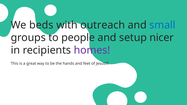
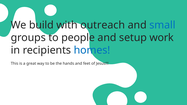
beds: beds -> build (41, 25)
nicer: nicer -> work (162, 38)
homes colour: purple -> blue (92, 50)
